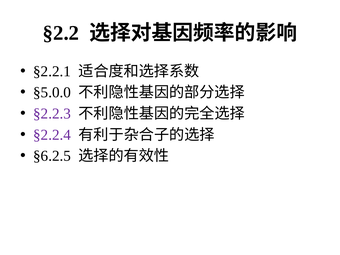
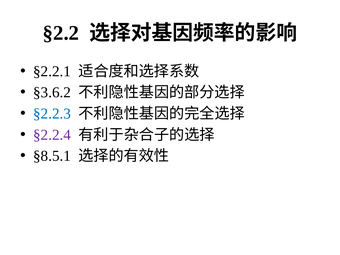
§5.0.0: §5.0.0 -> §3.6.2 (52, 92)
§2.2.3 colour: purple -> blue (52, 114)
§6.2.5: §6.2.5 -> §8.5.1 (52, 156)
